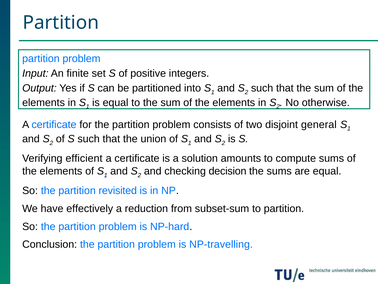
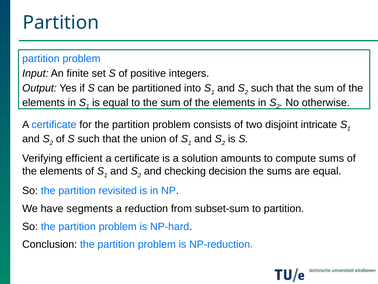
general: general -> intricate (319, 124)
effectively: effectively -> segments (90, 208)
NP-travelling: NP-travelling -> NP-reduction (221, 244)
